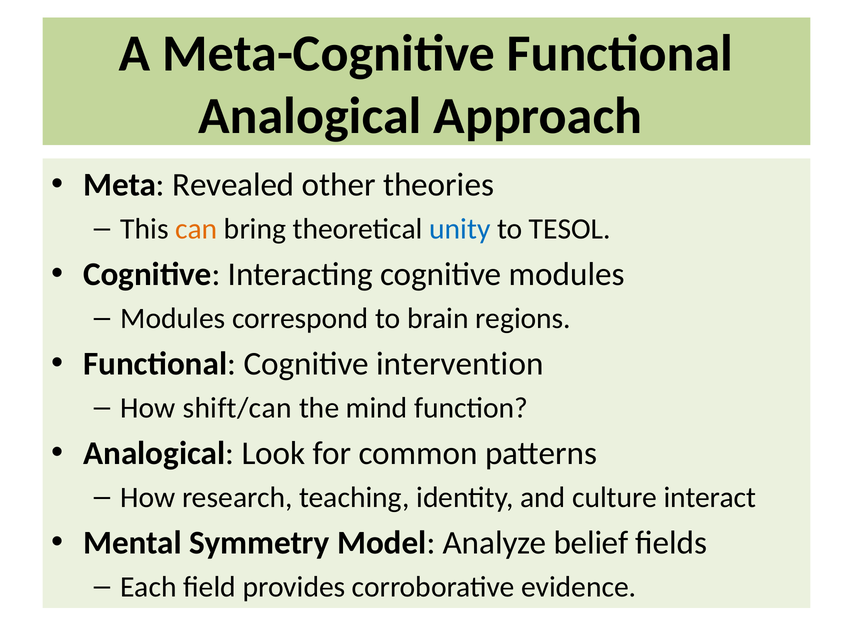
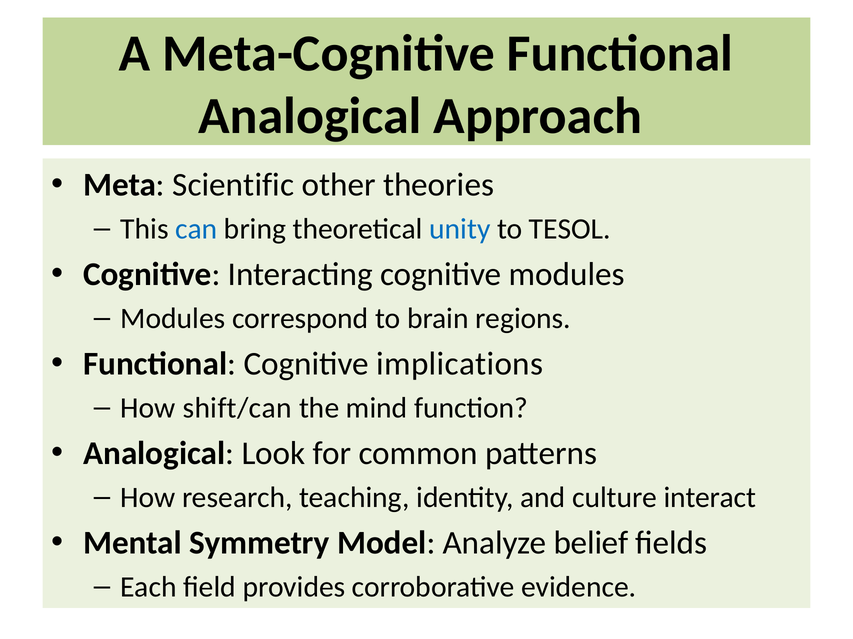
Revealed: Revealed -> Scientific (233, 185)
can colour: orange -> blue (196, 229)
intervention: intervention -> implications (460, 364)
